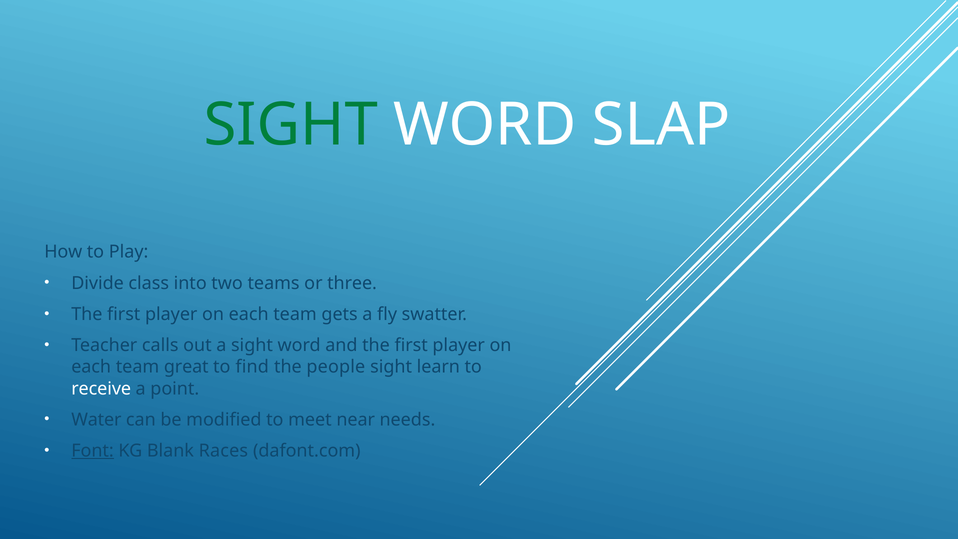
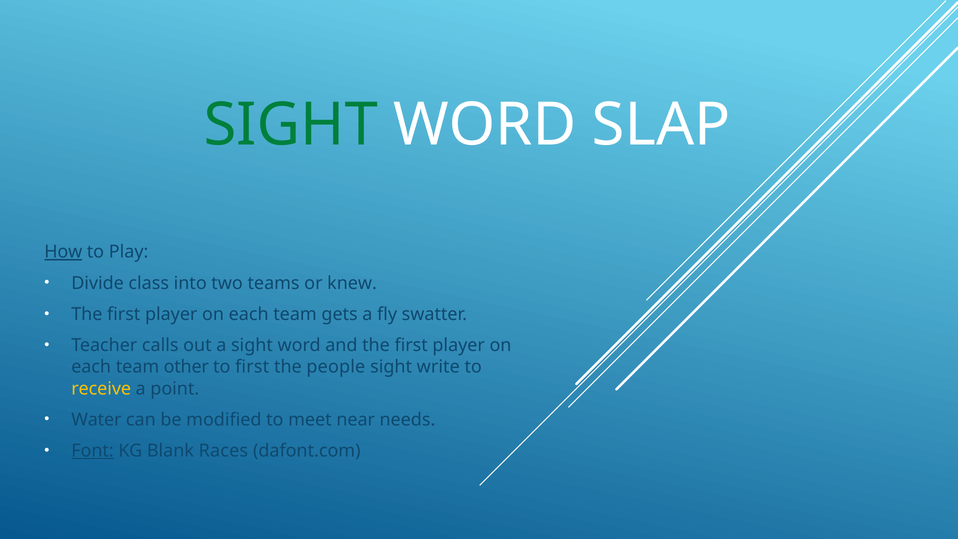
How underline: none -> present (63, 252)
three: three -> knew (352, 283)
great: great -> other (186, 367)
to find: find -> first (252, 367)
learn: learn -> write (438, 367)
receive colour: white -> yellow (101, 389)
